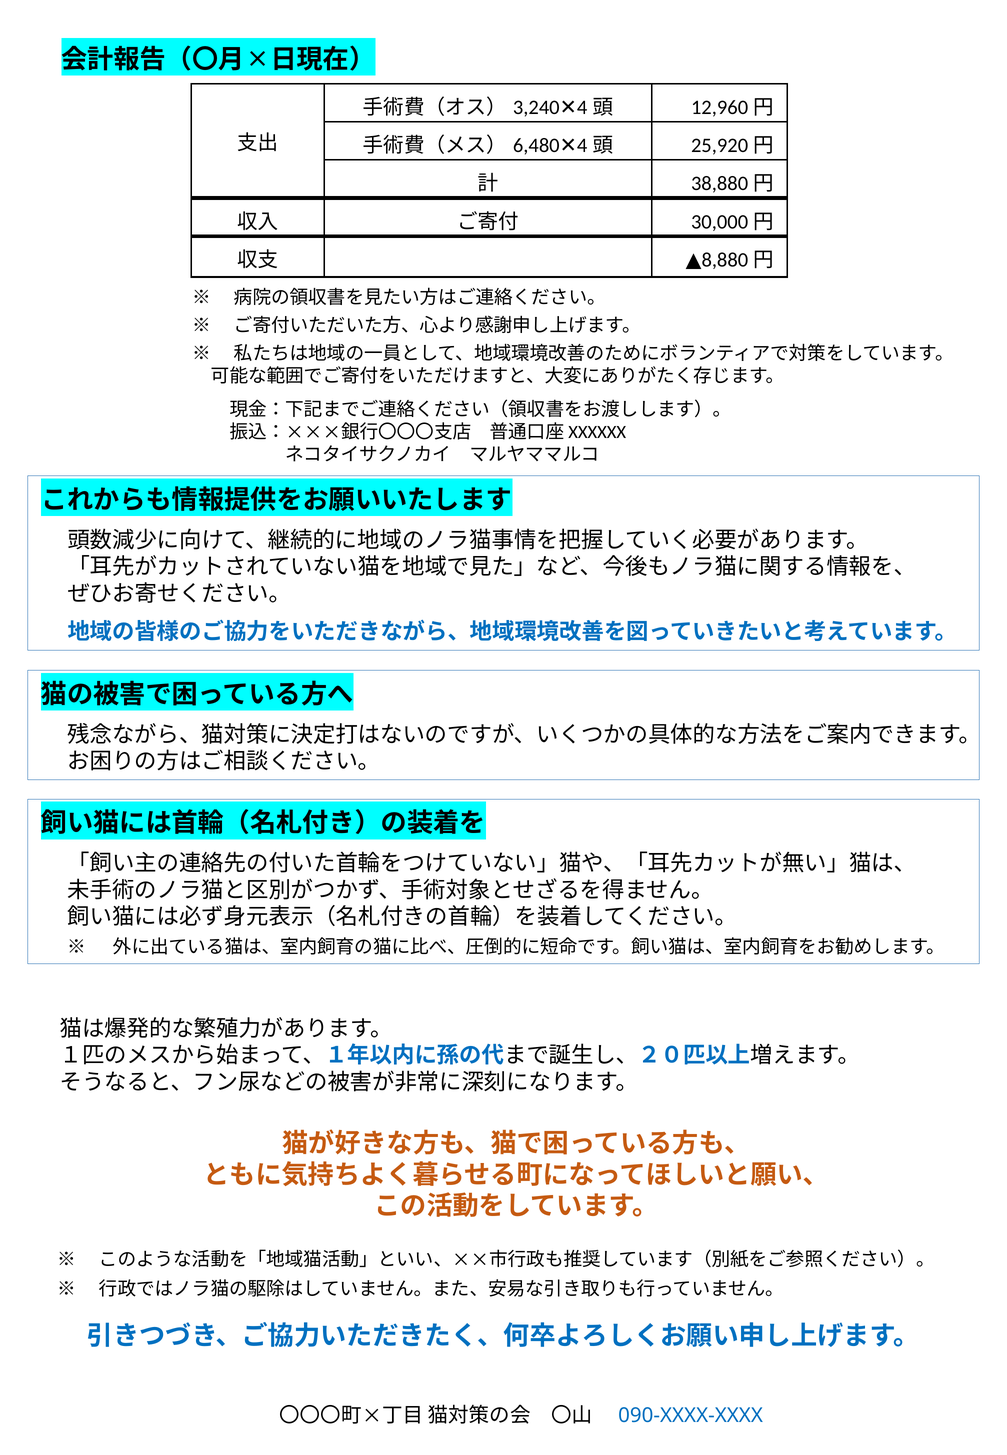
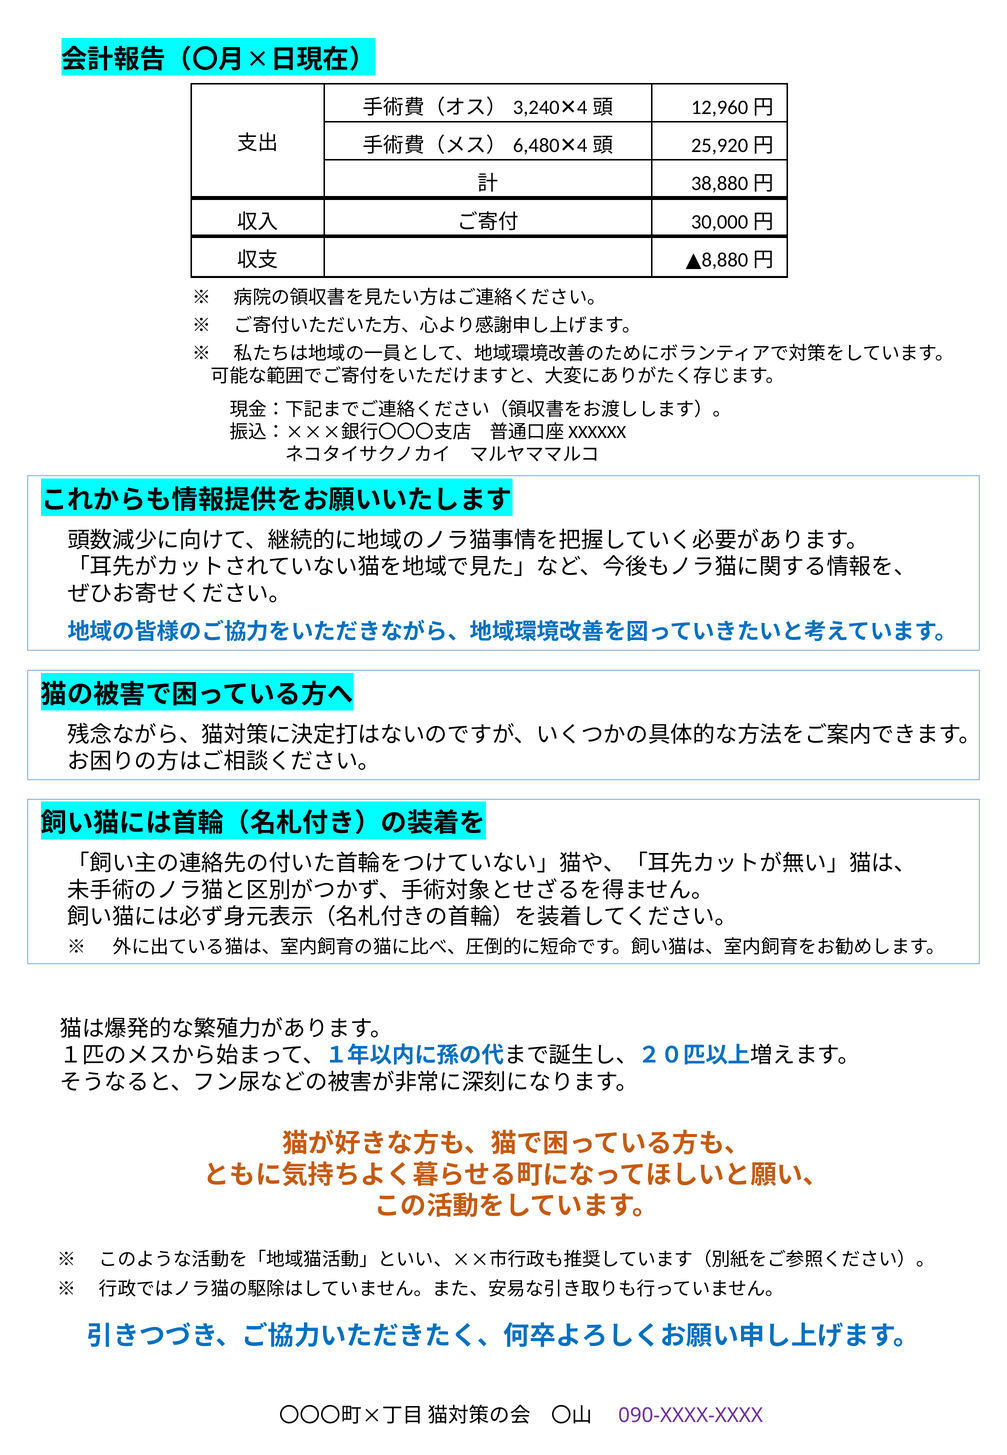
090-XXXX-XXXX colour: blue -> purple (691, 1415)
